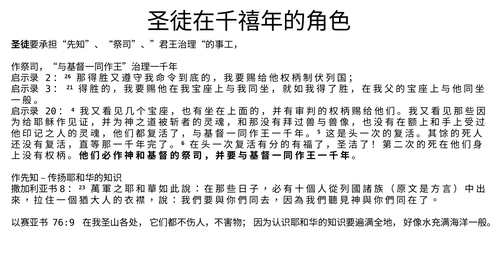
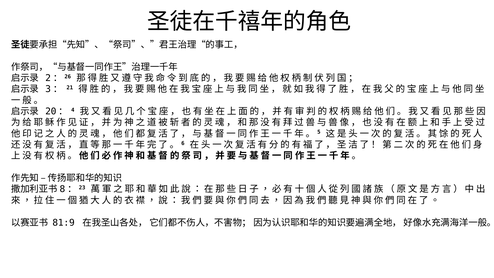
76:9: 76:9 -> 81:9 (64, 223)
